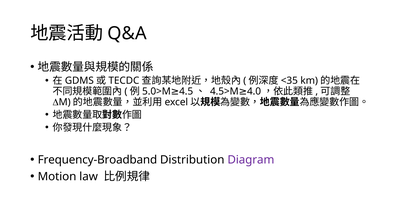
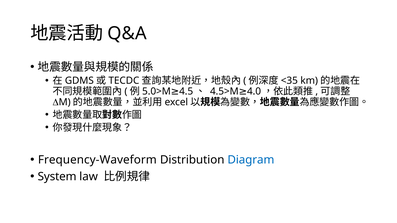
Frequency-Broadband: Frequency-Broadband -> Frequency-Waveform (97, 160)
Diagram colour: purple -> blue (251, 160)
Motion: Motion -> System (57, 177)
